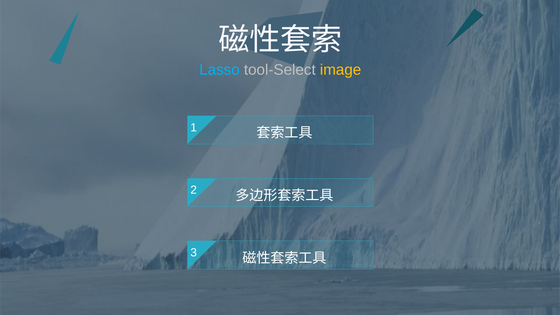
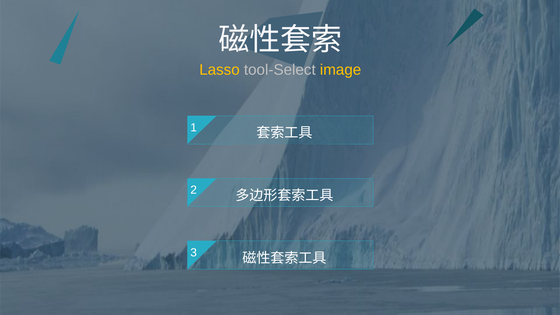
Lasso colour: light blue -> yellow (219, 70)
